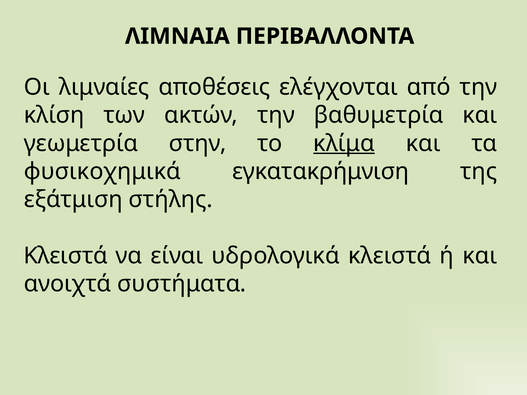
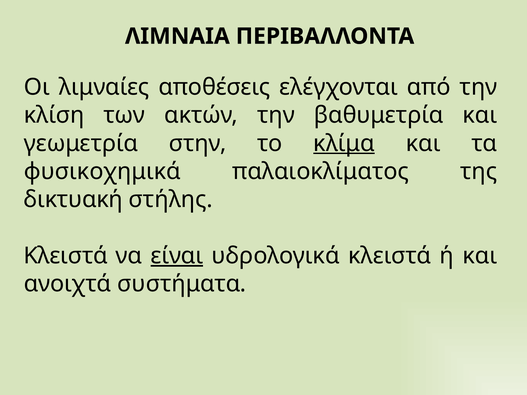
εγκατακρήμνιση: εγκατακρήμνιση -> παλαιοκλίματος (321, 172)
εξάτμιση: εξάτμιση -> δικτυακή (73, 200)
είναι underline: none -> present (177, 256)
